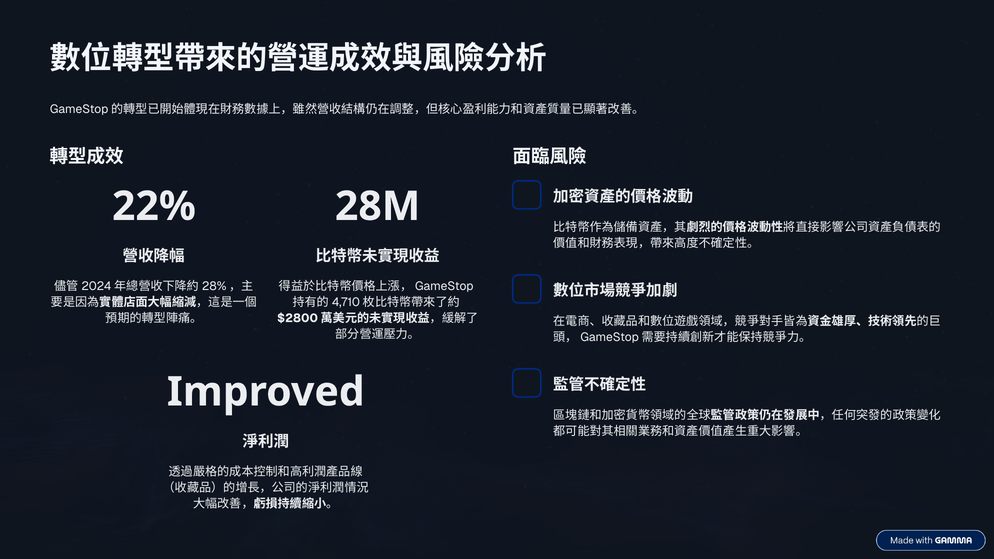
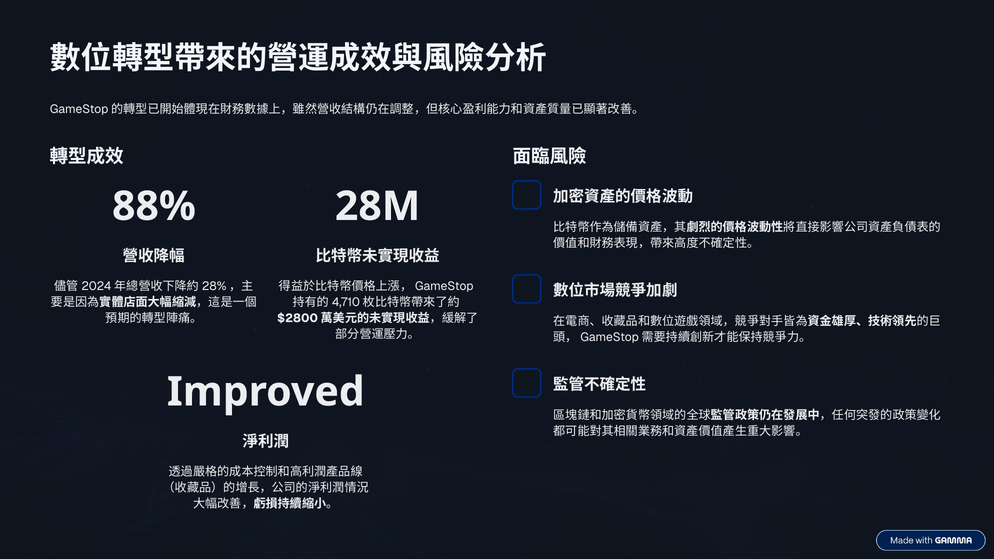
22%: 22% -> 88% (154, 206)
